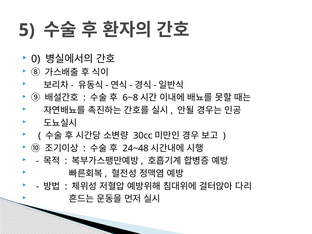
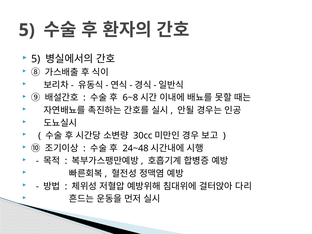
0: 0 -> 5 (36, 59)
